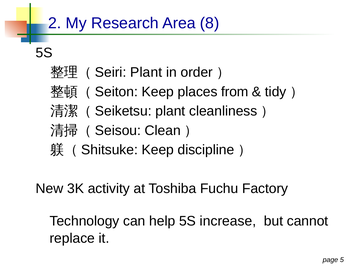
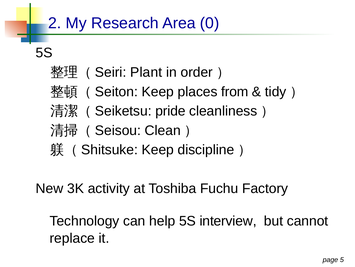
8: 8 -> 0 (210, 23)
plant: plant -> pride (170, 111)
increase: increase -> interview (228, 220)
